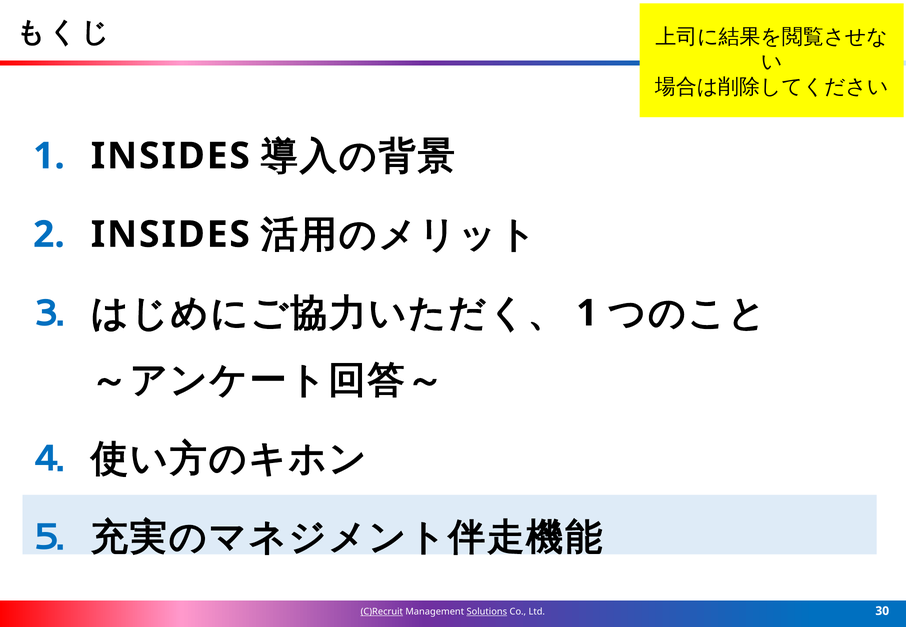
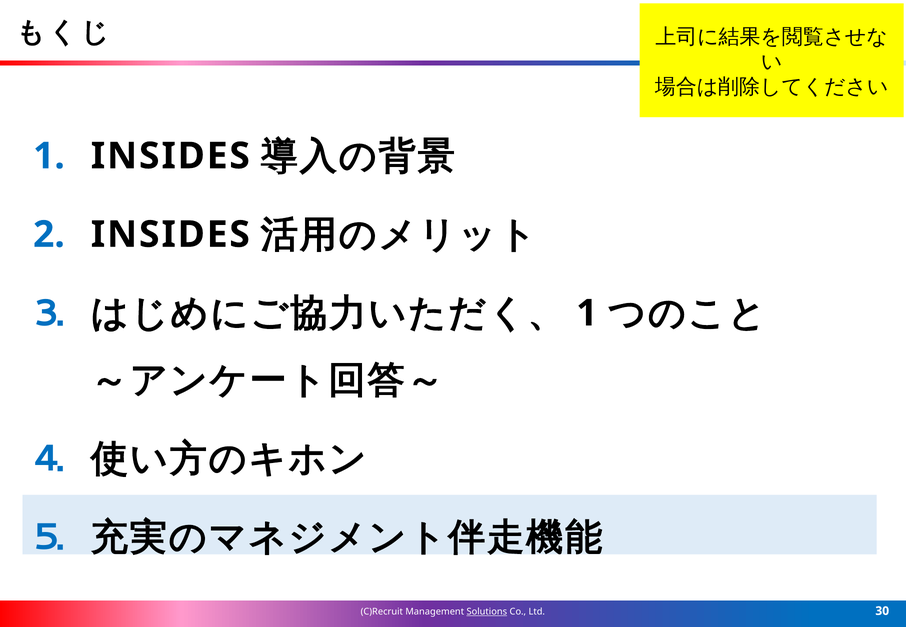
C)Recruit underline: present -> none (382, 612)
